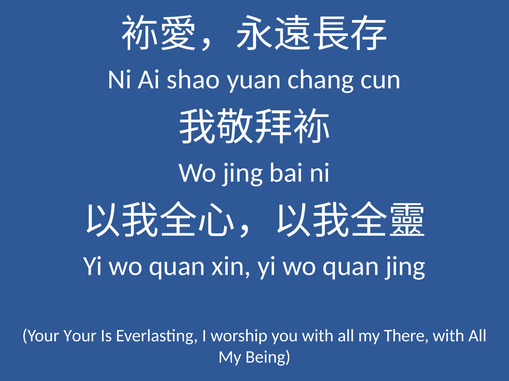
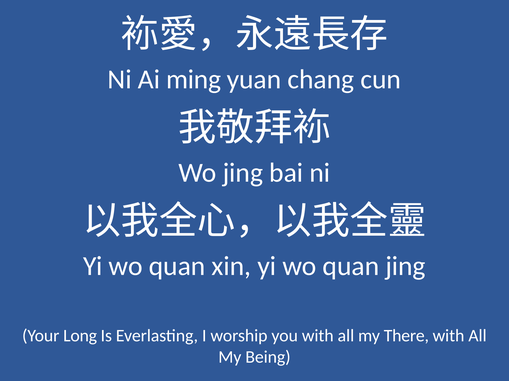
shao: shao -> ming (194, 80)
Your Your: Your -> Long (80, 336)
